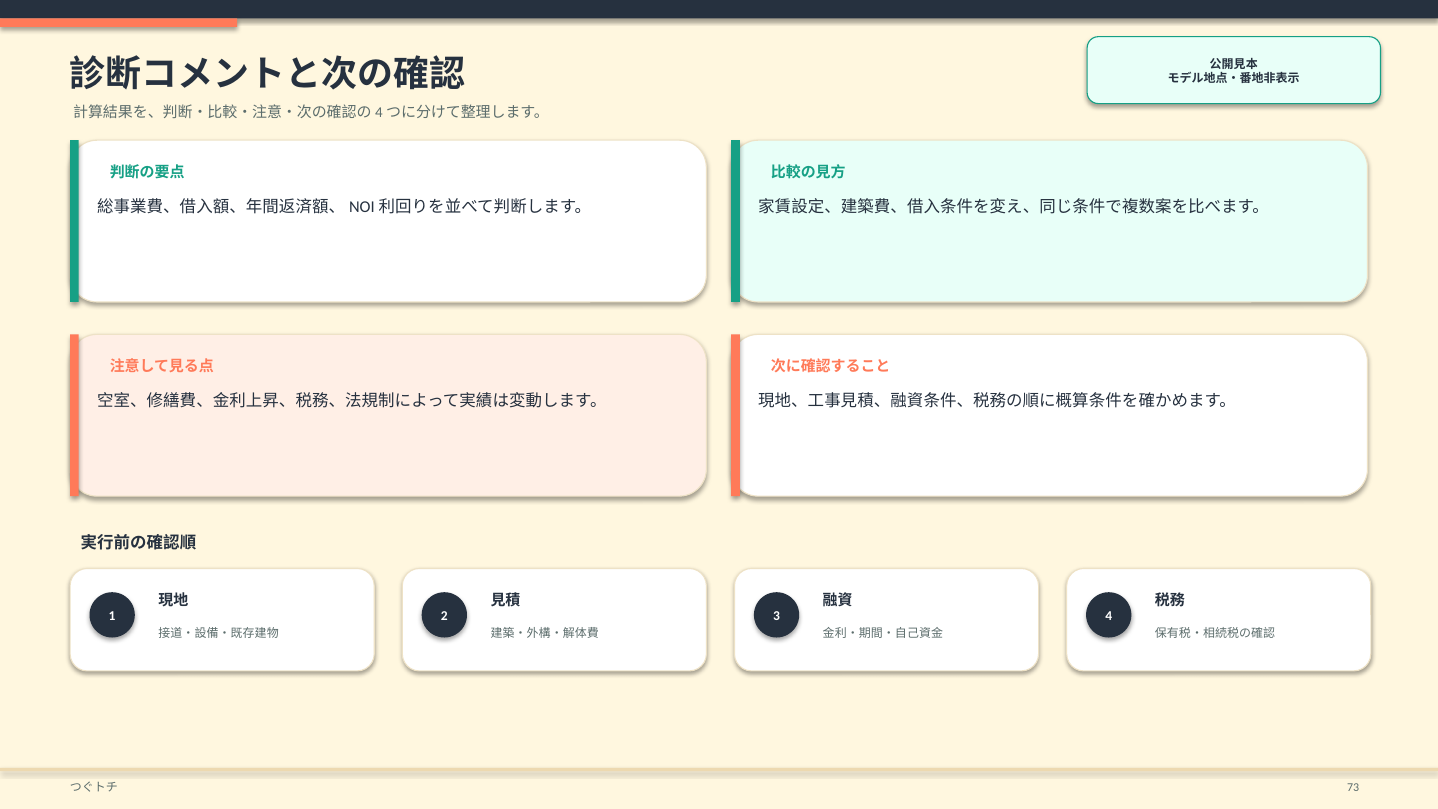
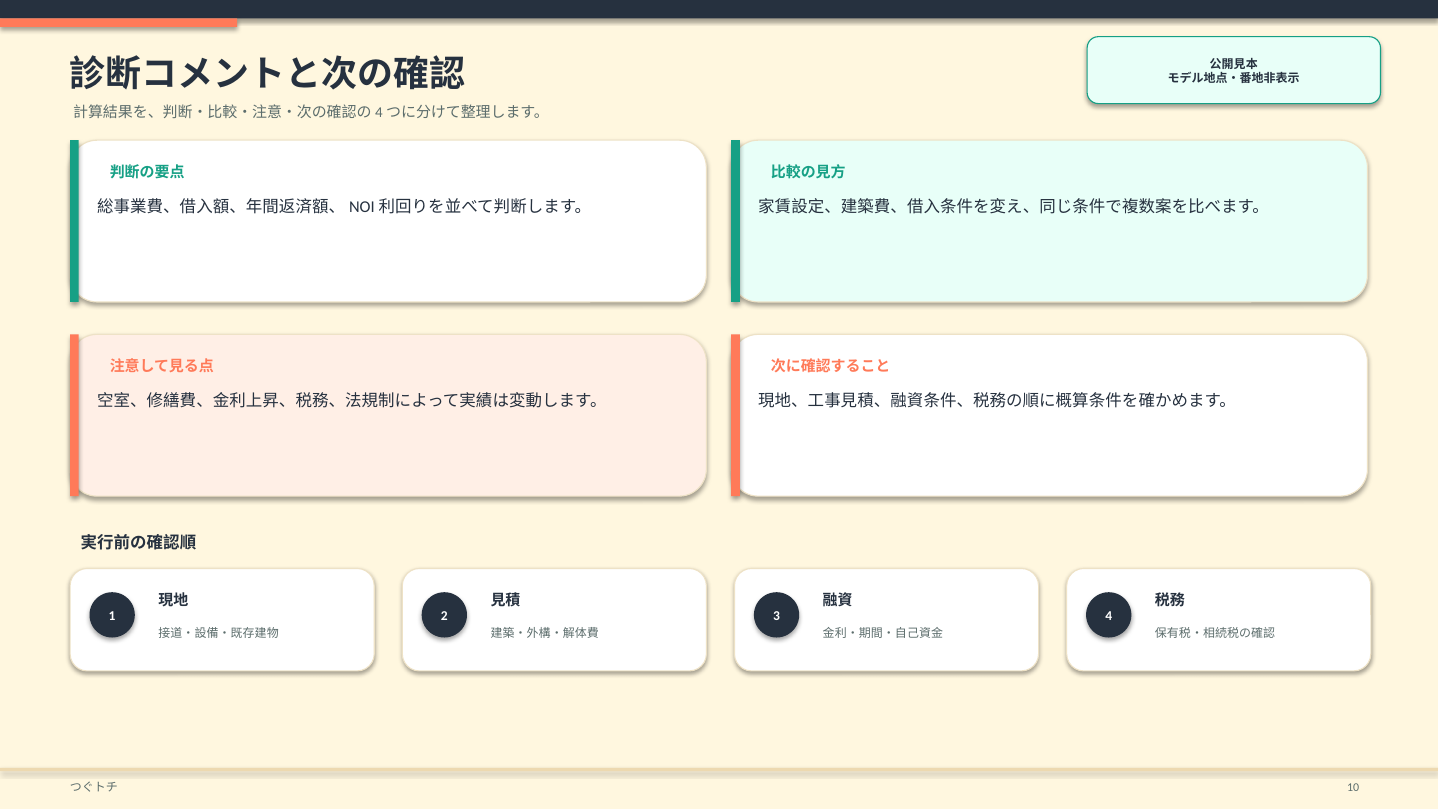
73: 73 -> 10 (1353, 788)
